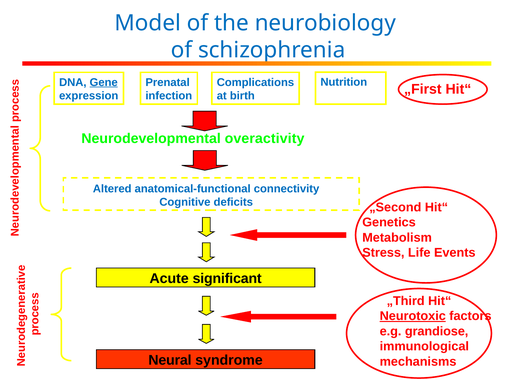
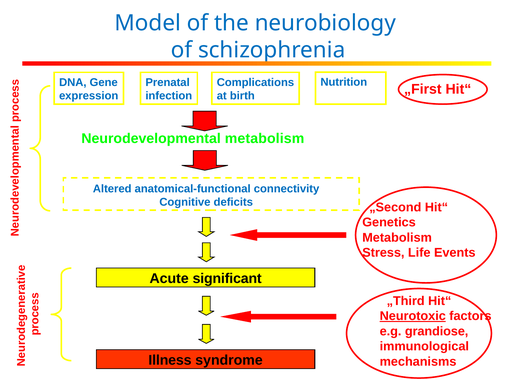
Gene underline: present -> none (104, 82)
Neurodevelopmental overactivity: overactivity -> metabolism (265, 139)
Neural: Neural -> Illness (170, 360)
